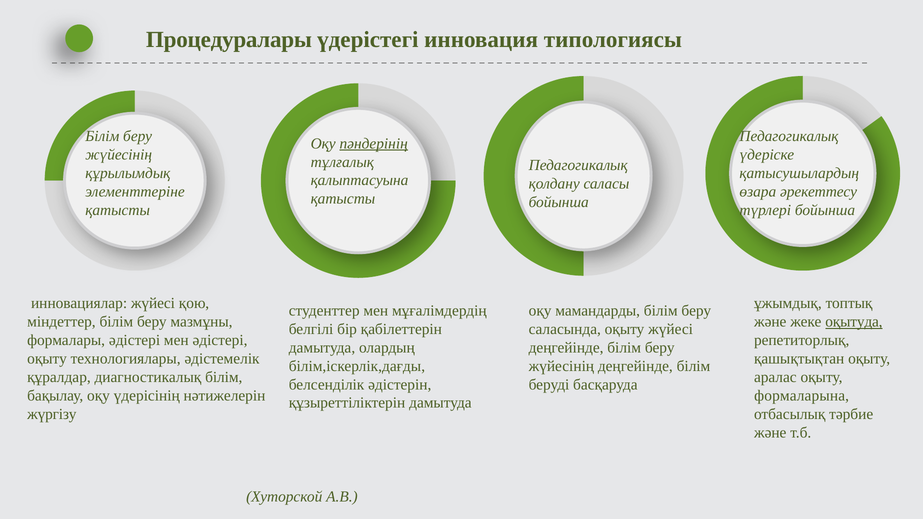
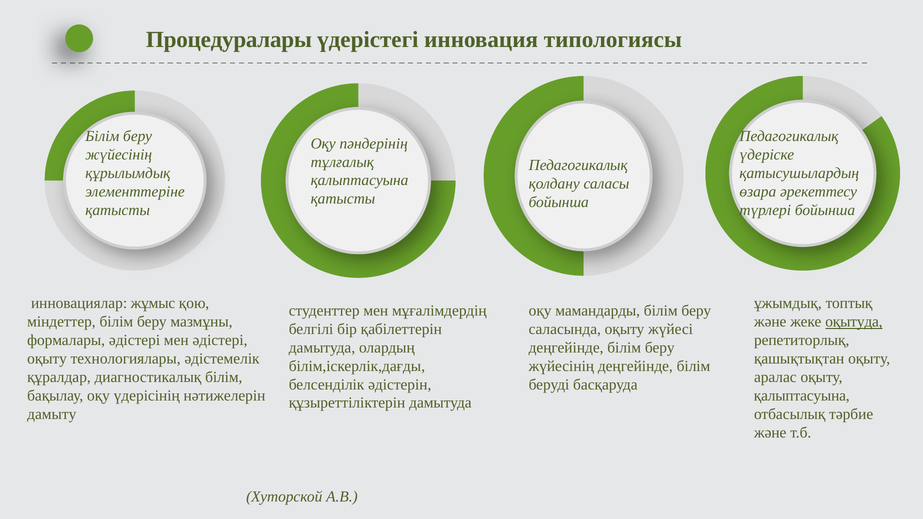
пәндерінің underline: present -> none (374, 144)
инновациялар жүйесі: жүйесі -> жұмыс (153, 303)
формаларына: формаларына -> қалыптасуына (802, 396)
жүргізу: жүргізу -> дамыту (52, 414)
